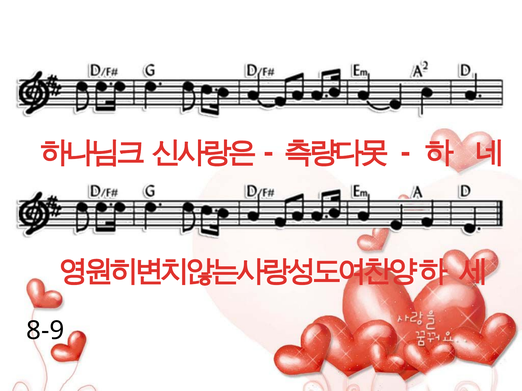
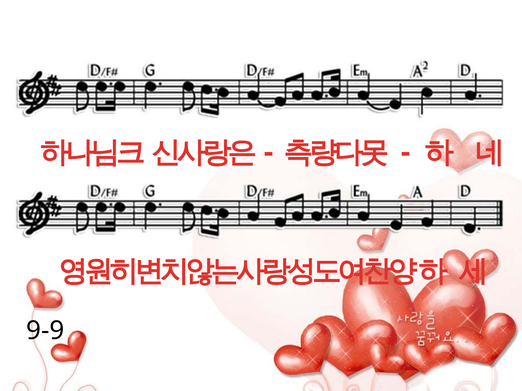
8-9: 8-9 -> 9-9 (45, 331)
